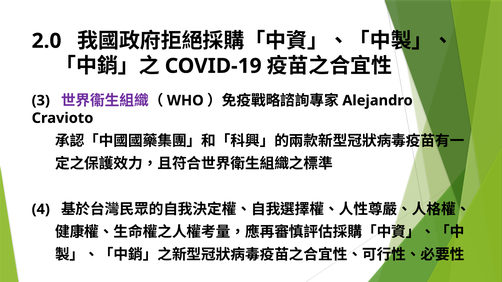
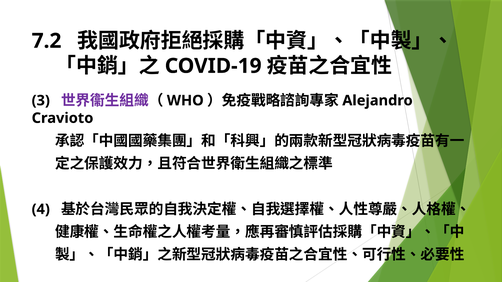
2.0: 2.0 -> 7.2 (47, 41)
